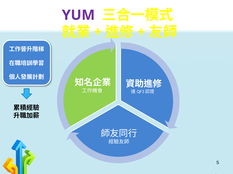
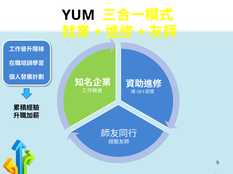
YUM colour: purple -> black (78, 15)
